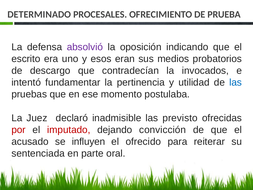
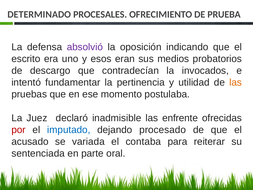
las colour: blue -> orange (236, 82)
previsto: previsto -> enfrente (180, 118)
imputado colour: red -> blue (69, 130)
convicción: convicción -> procesado (163, 130)
influyen: influyen -> variada (88, 141)
ofrecido: ofrecido -> contaba (143, 141)
